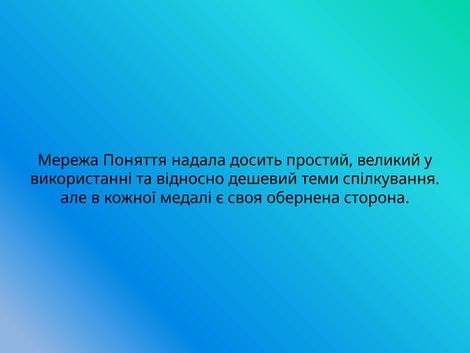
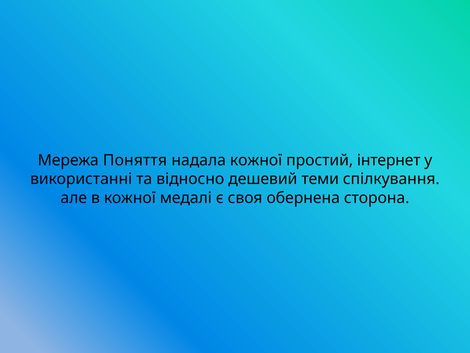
надала досить: досить -> кожної (256, 160)
великий: великий -> інтернет (389, 160)
